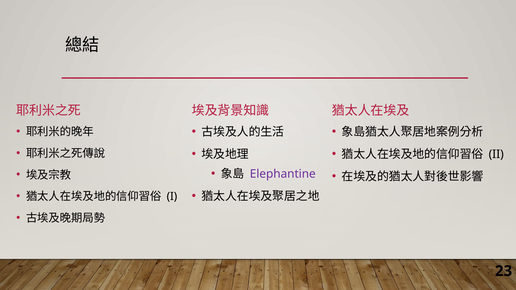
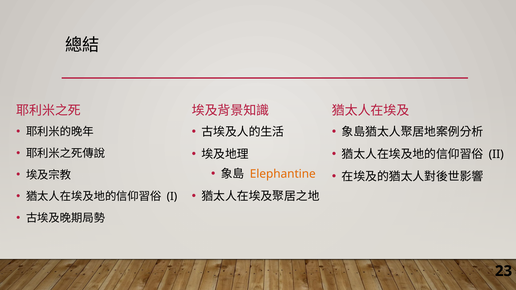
Elephantine colour: purple -> orange (283, 174)
